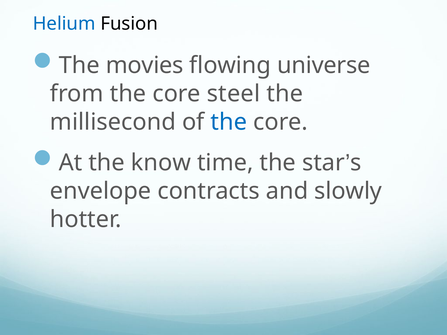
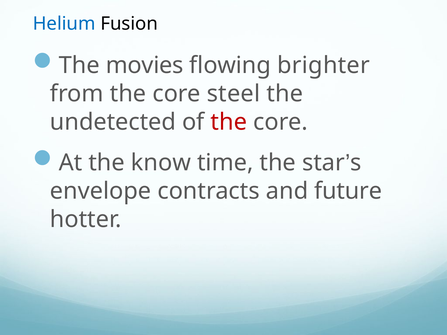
universe: universe -> brighter (324, 65)
millisecond: millisecond -> undetected (113, 122)
the colour: blue -> red (229, 122)
slowly: slowly -> future (348, 191)
